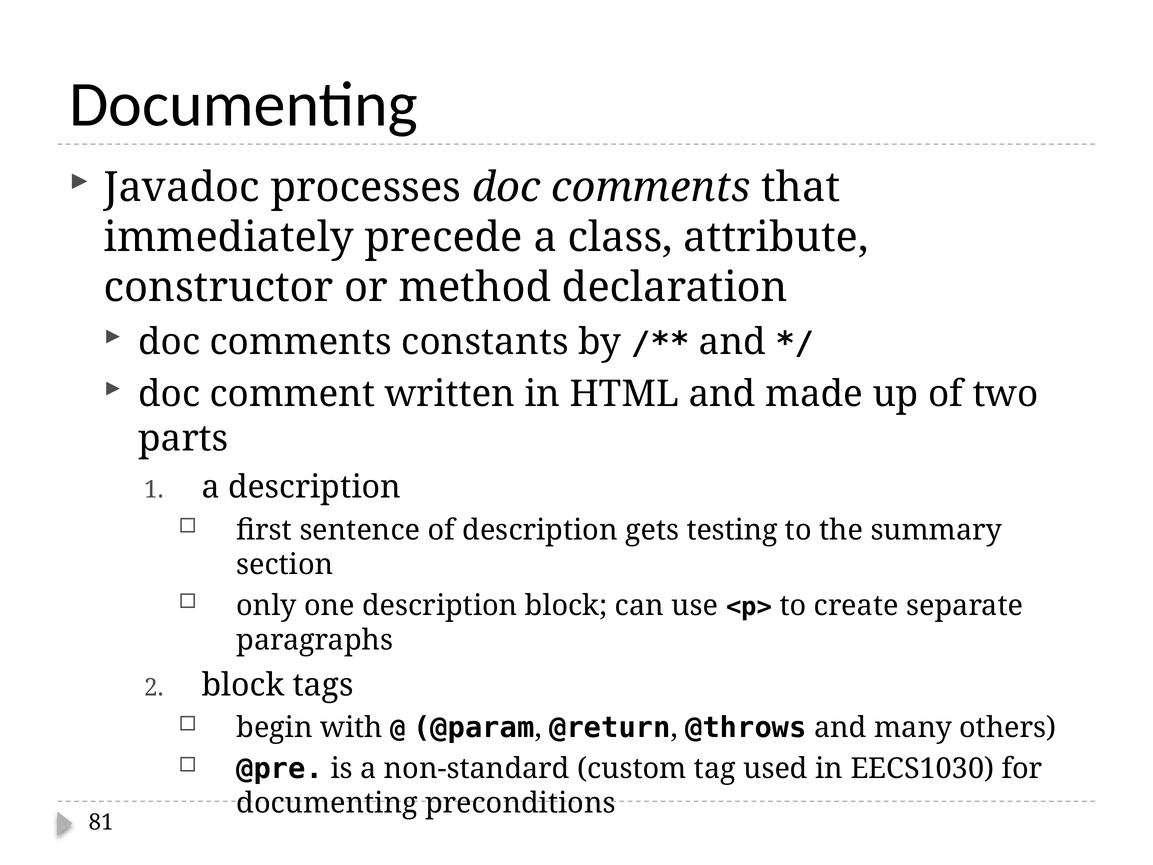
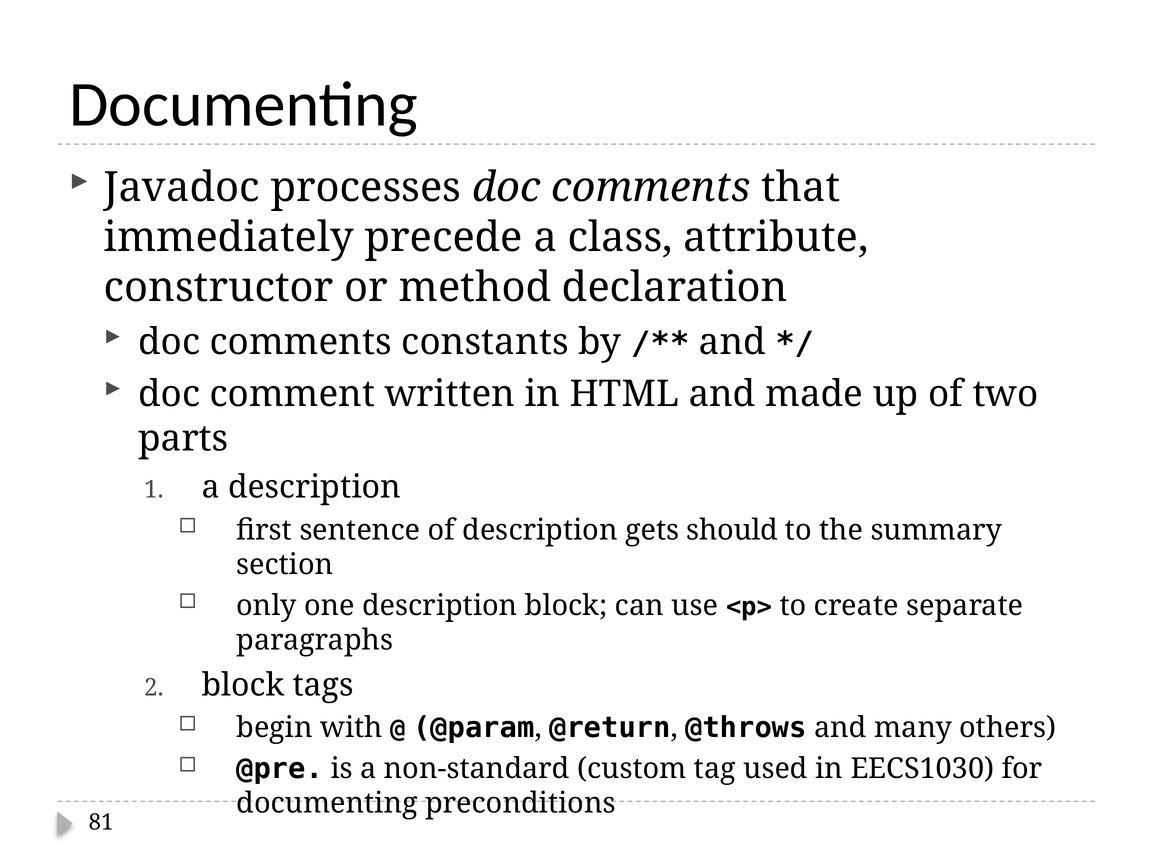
testing: testing -> should (732, 530)
